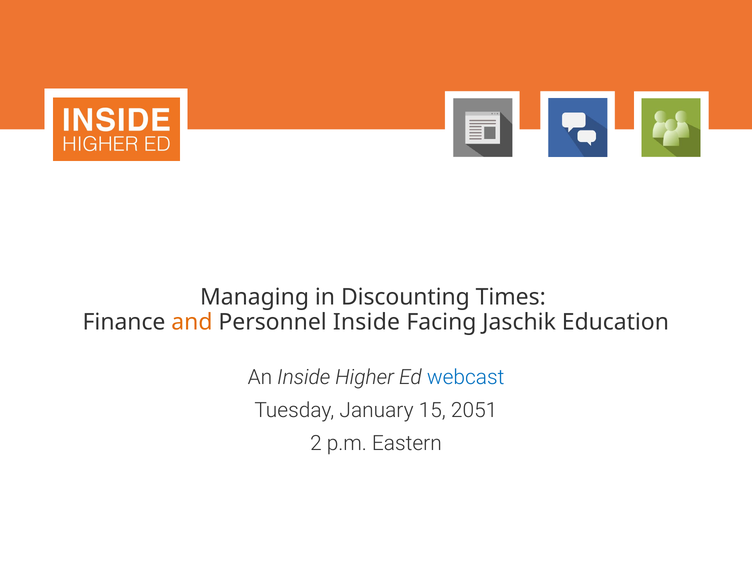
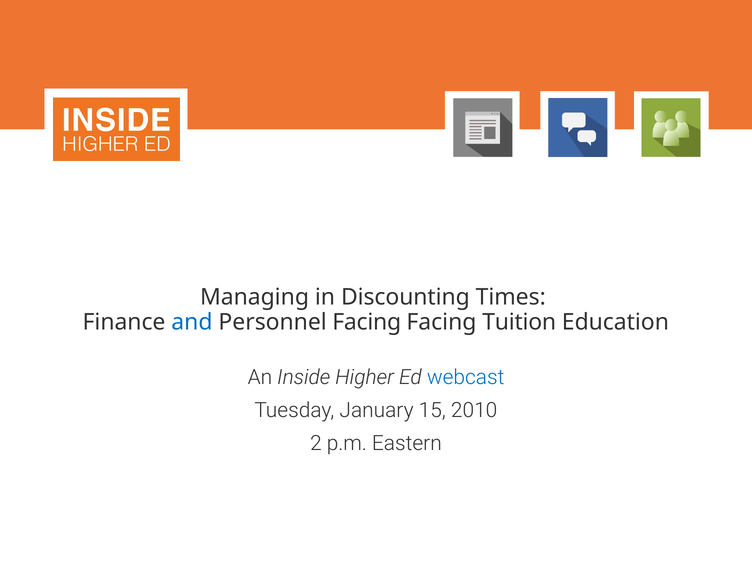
and colour: orange -> blue (192, 322)
Personnel Inside: Inside -> Facing (367, 322)
Jaschik: Jaschik -> Tuition (519, 322)
2051: 2051 -> 2010 (474, 410)
